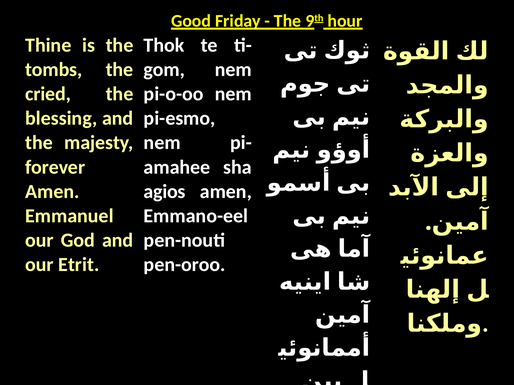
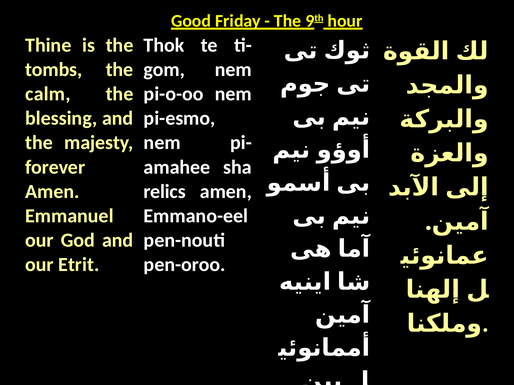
cried: cried -> calm (48, 94)
agios: agios -> relics (164, 192)
